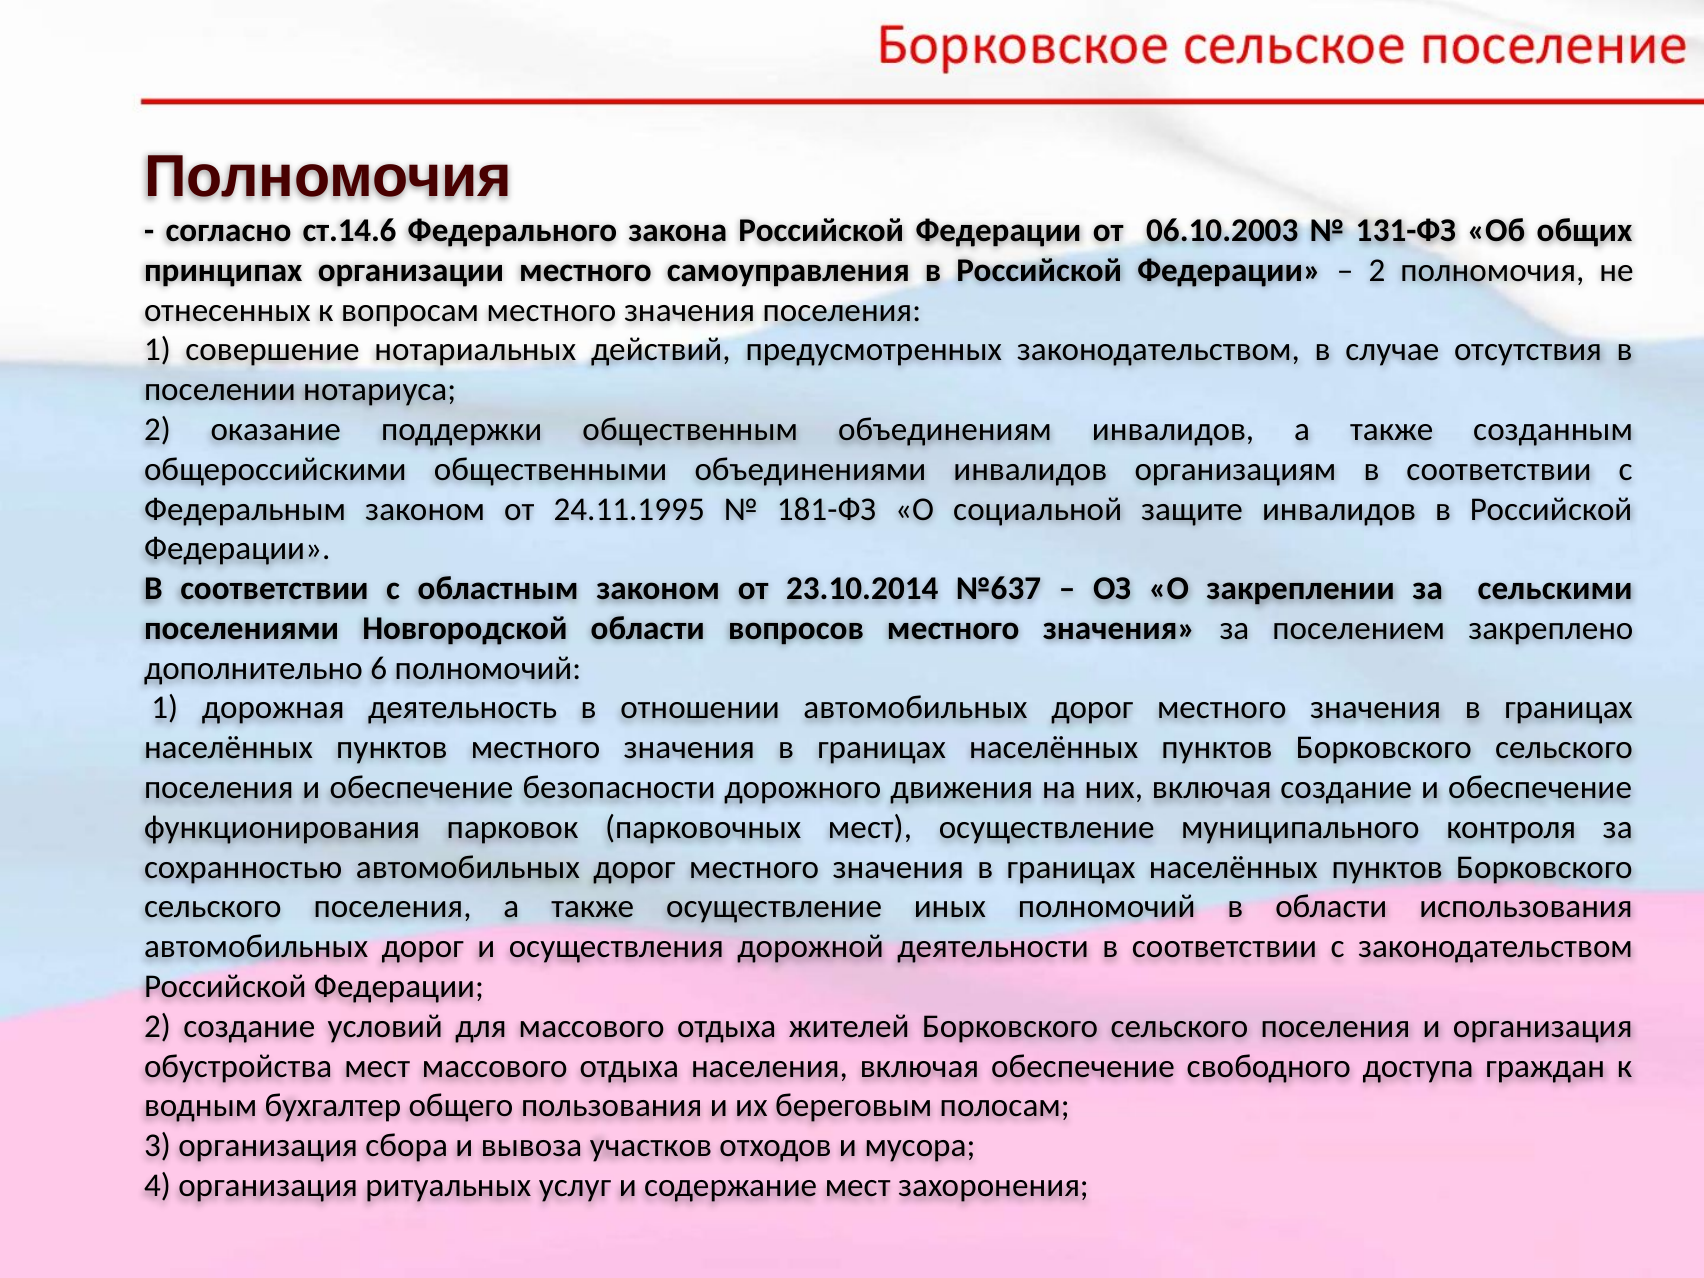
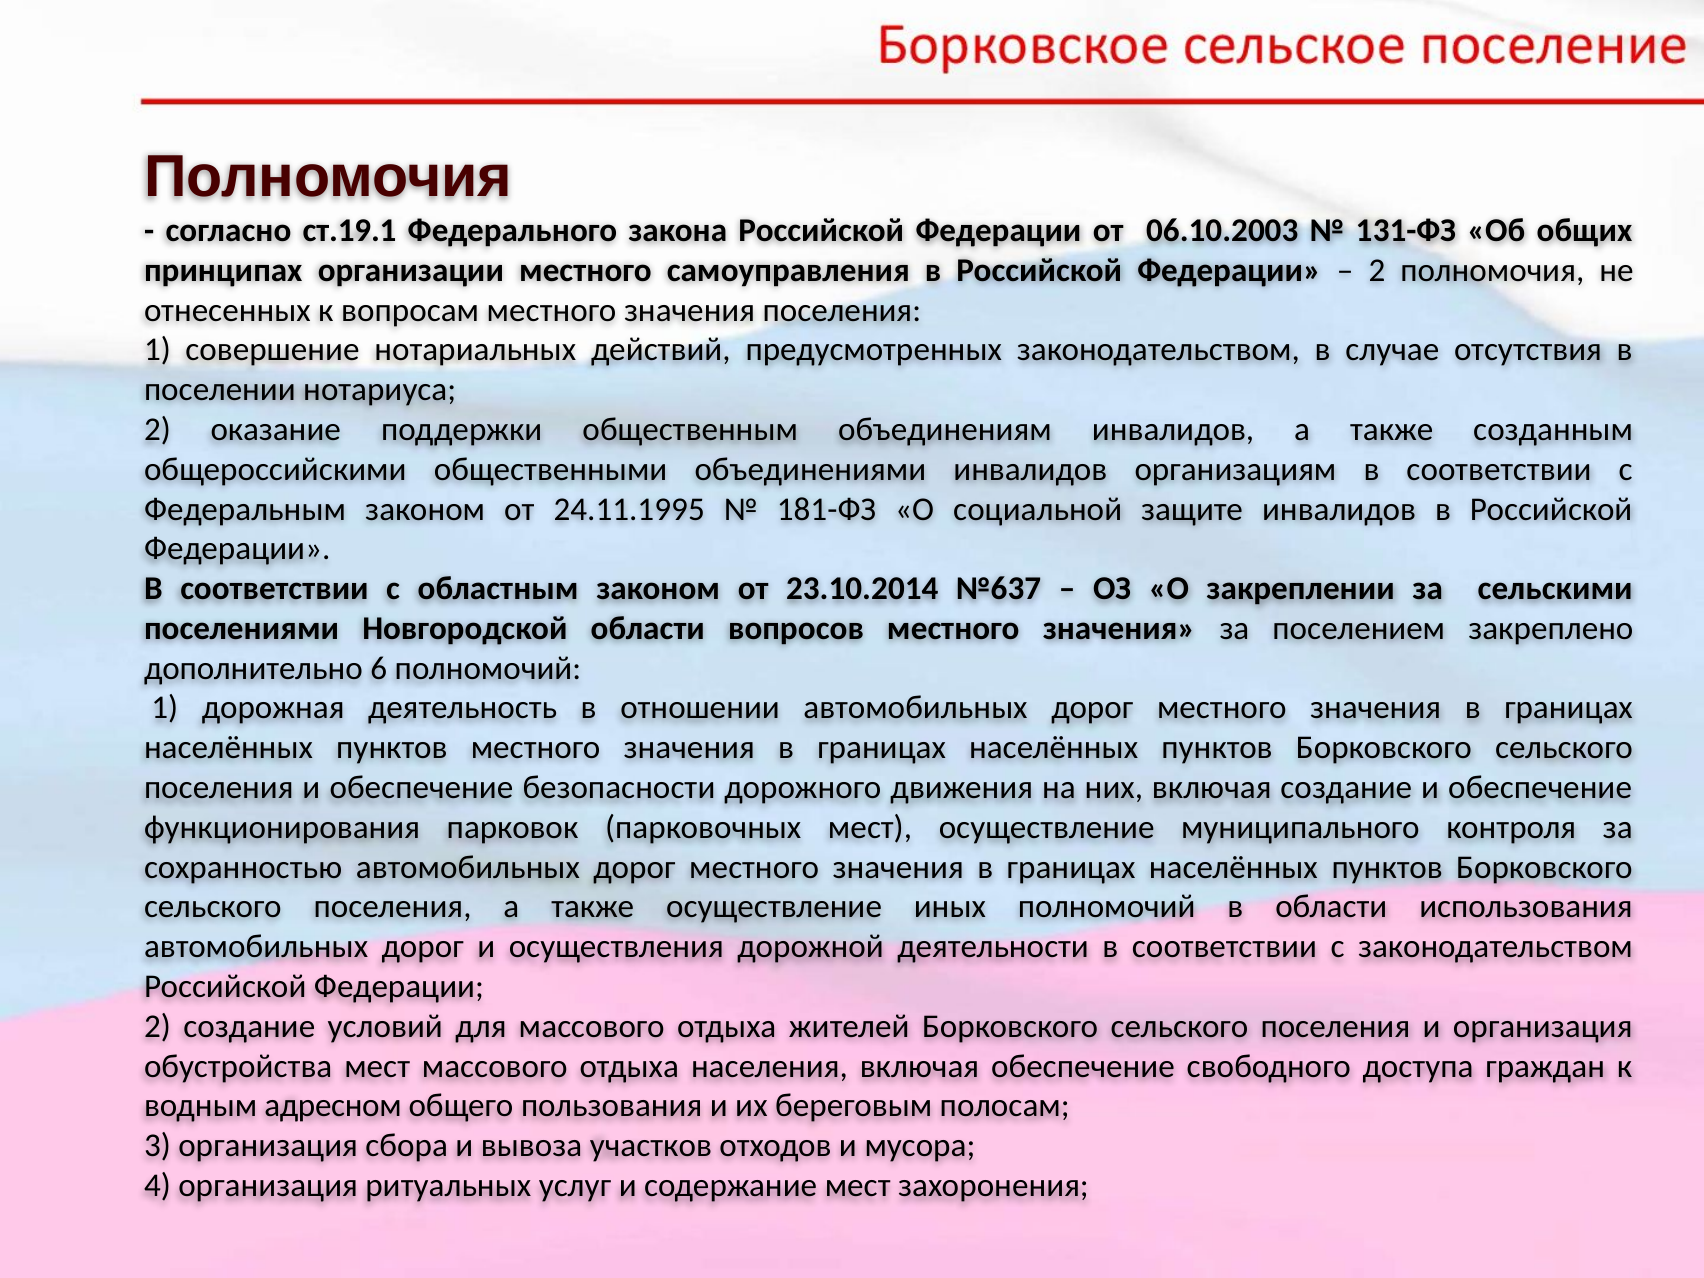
ст.14.6: ст.14.6 -> ст.19.1 (350, 231)
бухгалтер: бухгалтер -> адресном (333, 1106)
